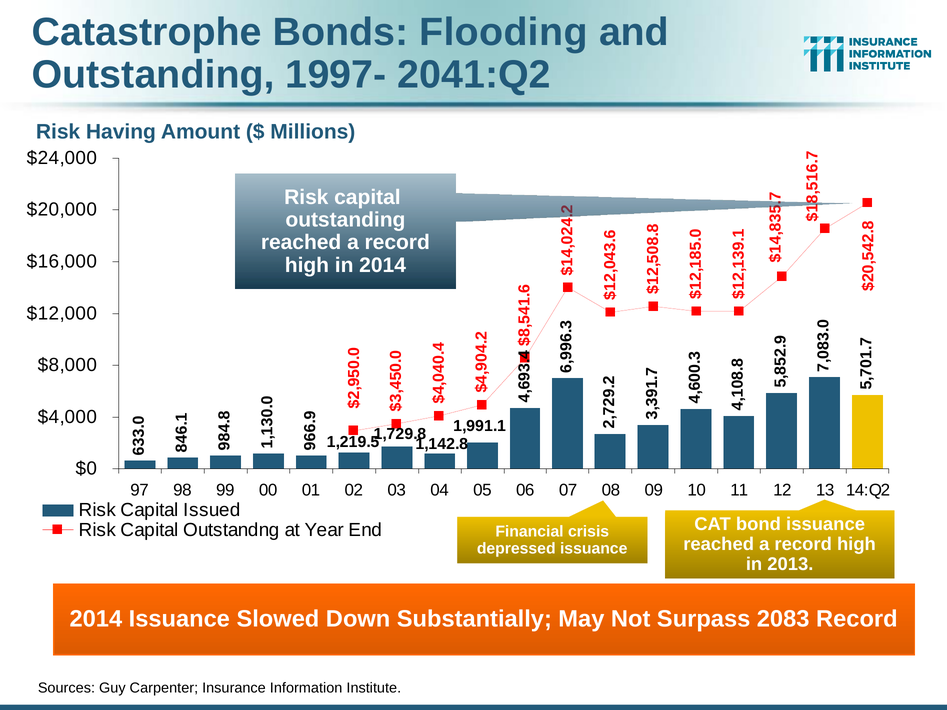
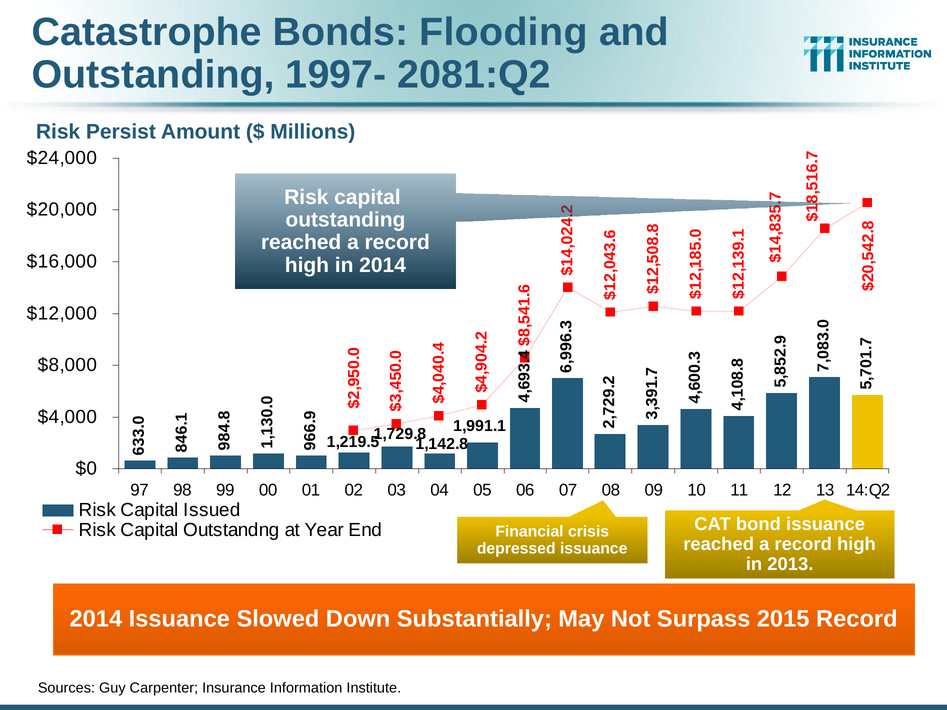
2041:Q2: 2041:Q2 -> 2081:Q2 (474, 75)
Having: Having -> Persist (121, 132)
2083: 2083 -> 2015 (783, 619)
